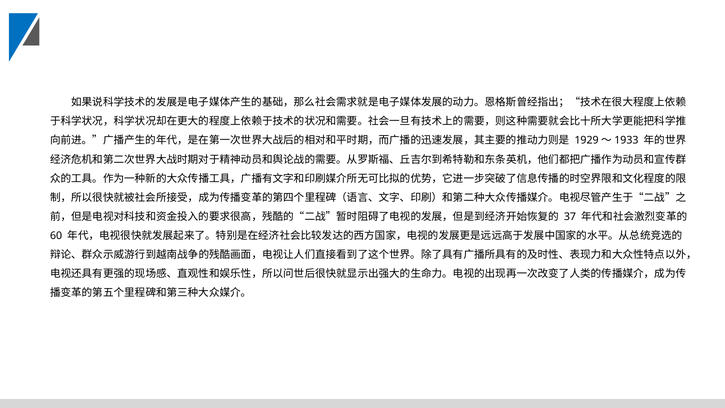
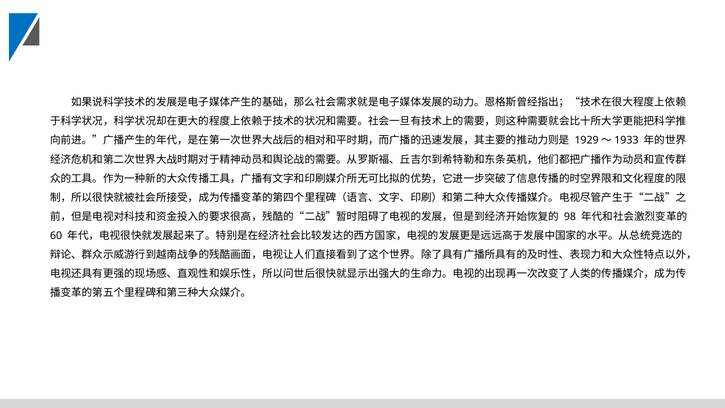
37: 37 -> 98 (570, 217)
